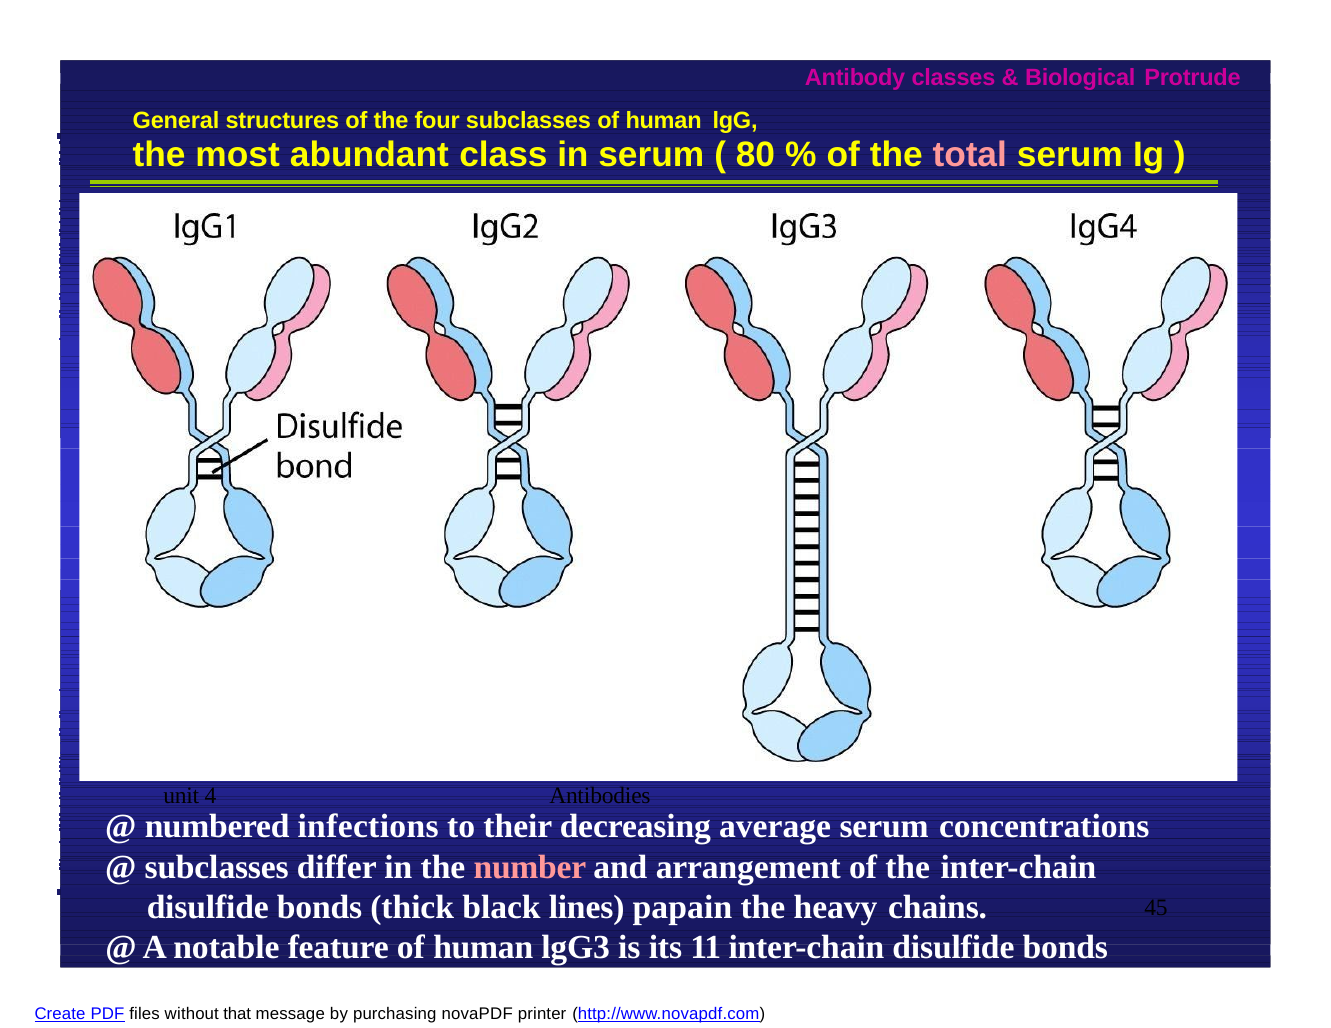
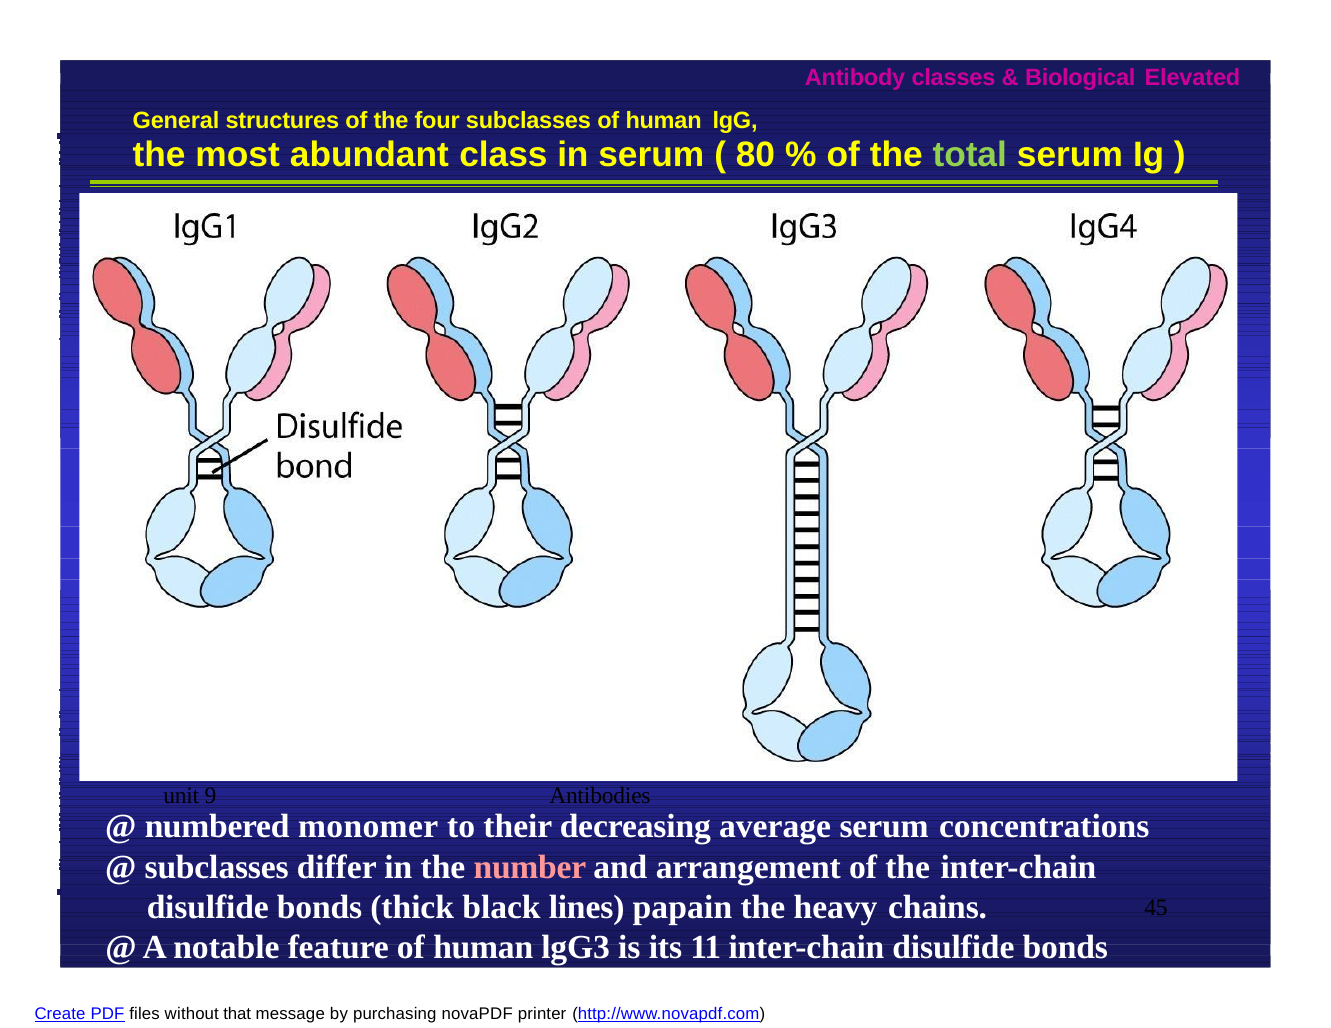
Protrude: Protrude -> Elevated (1192, 78)
total colour: pink -> light green (970, 154)
4: 4 -> 9 (211, 796)
infections: infections -> monomer (368, 827)
